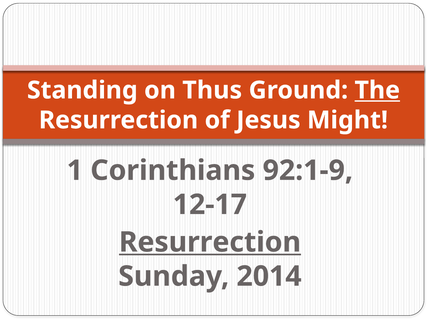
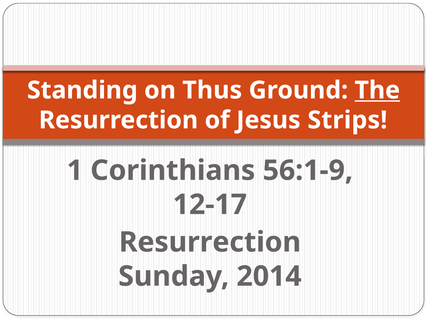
Might: Might -> Strips (347, 120)
92:1-9: 92:1-9 -> 56:1-9 (308, 171)
Resurrection underline: present -> none (210, 242)
